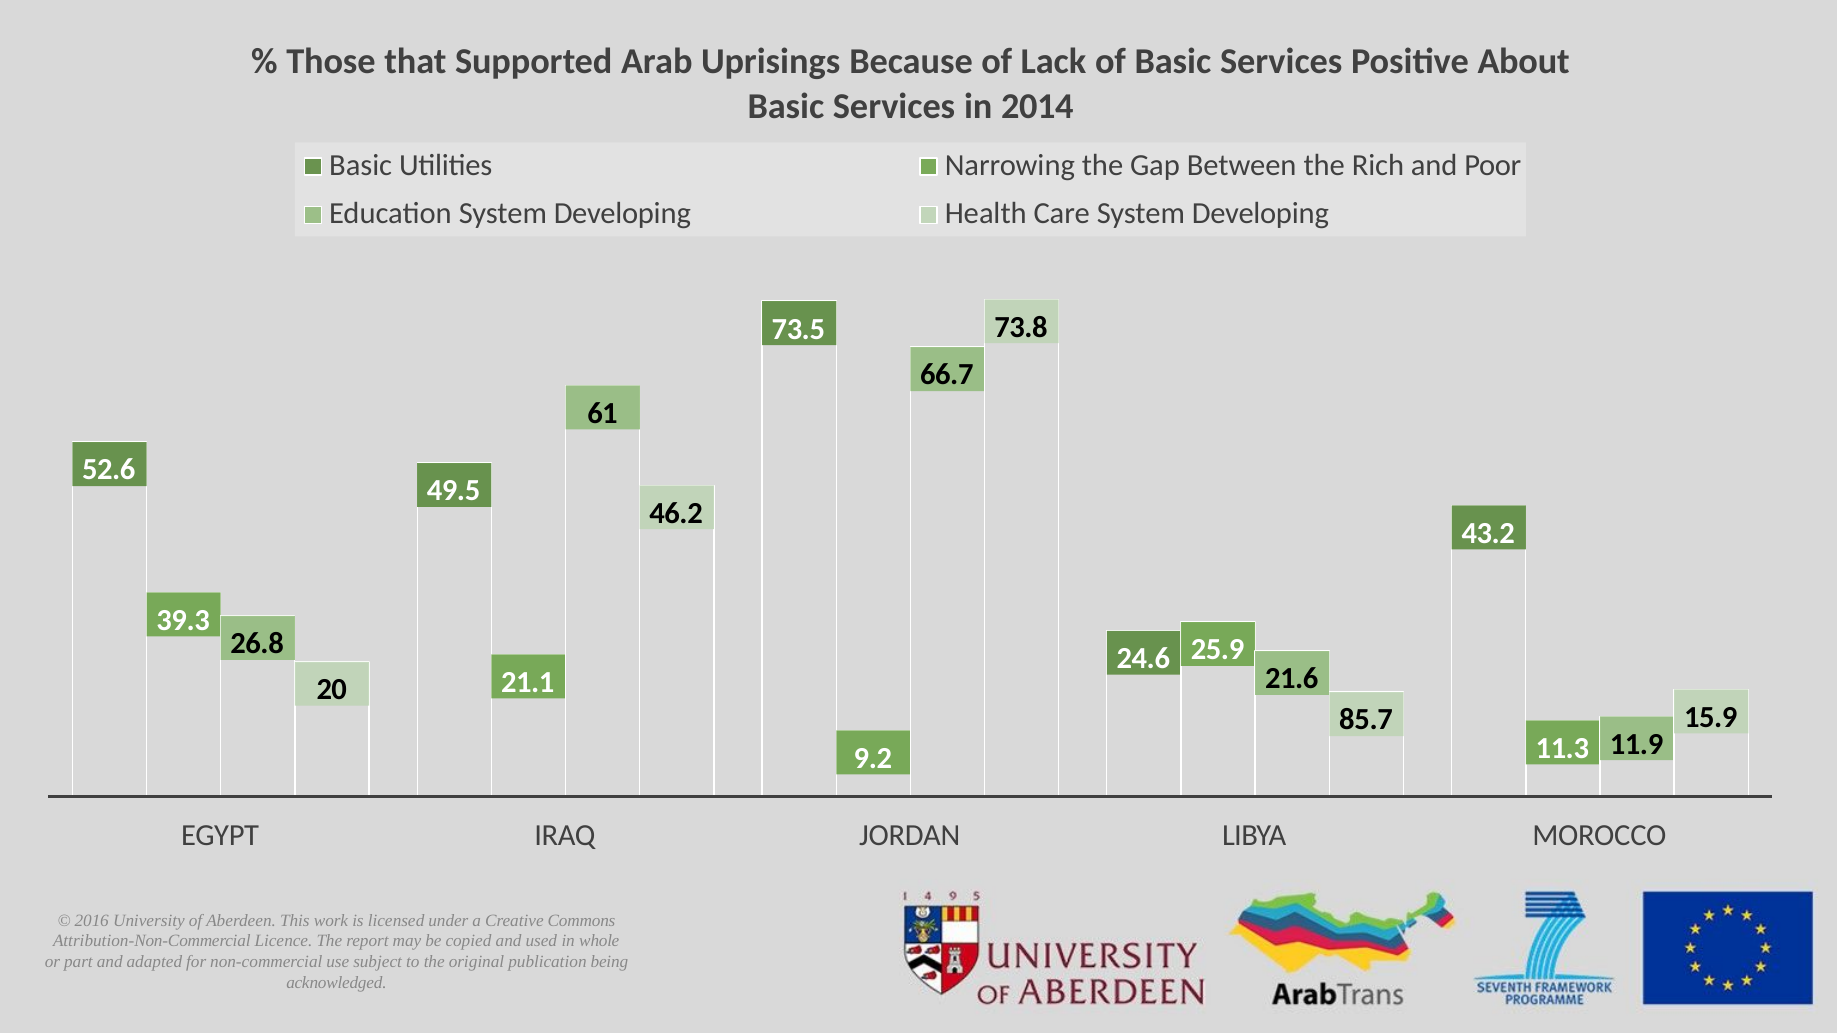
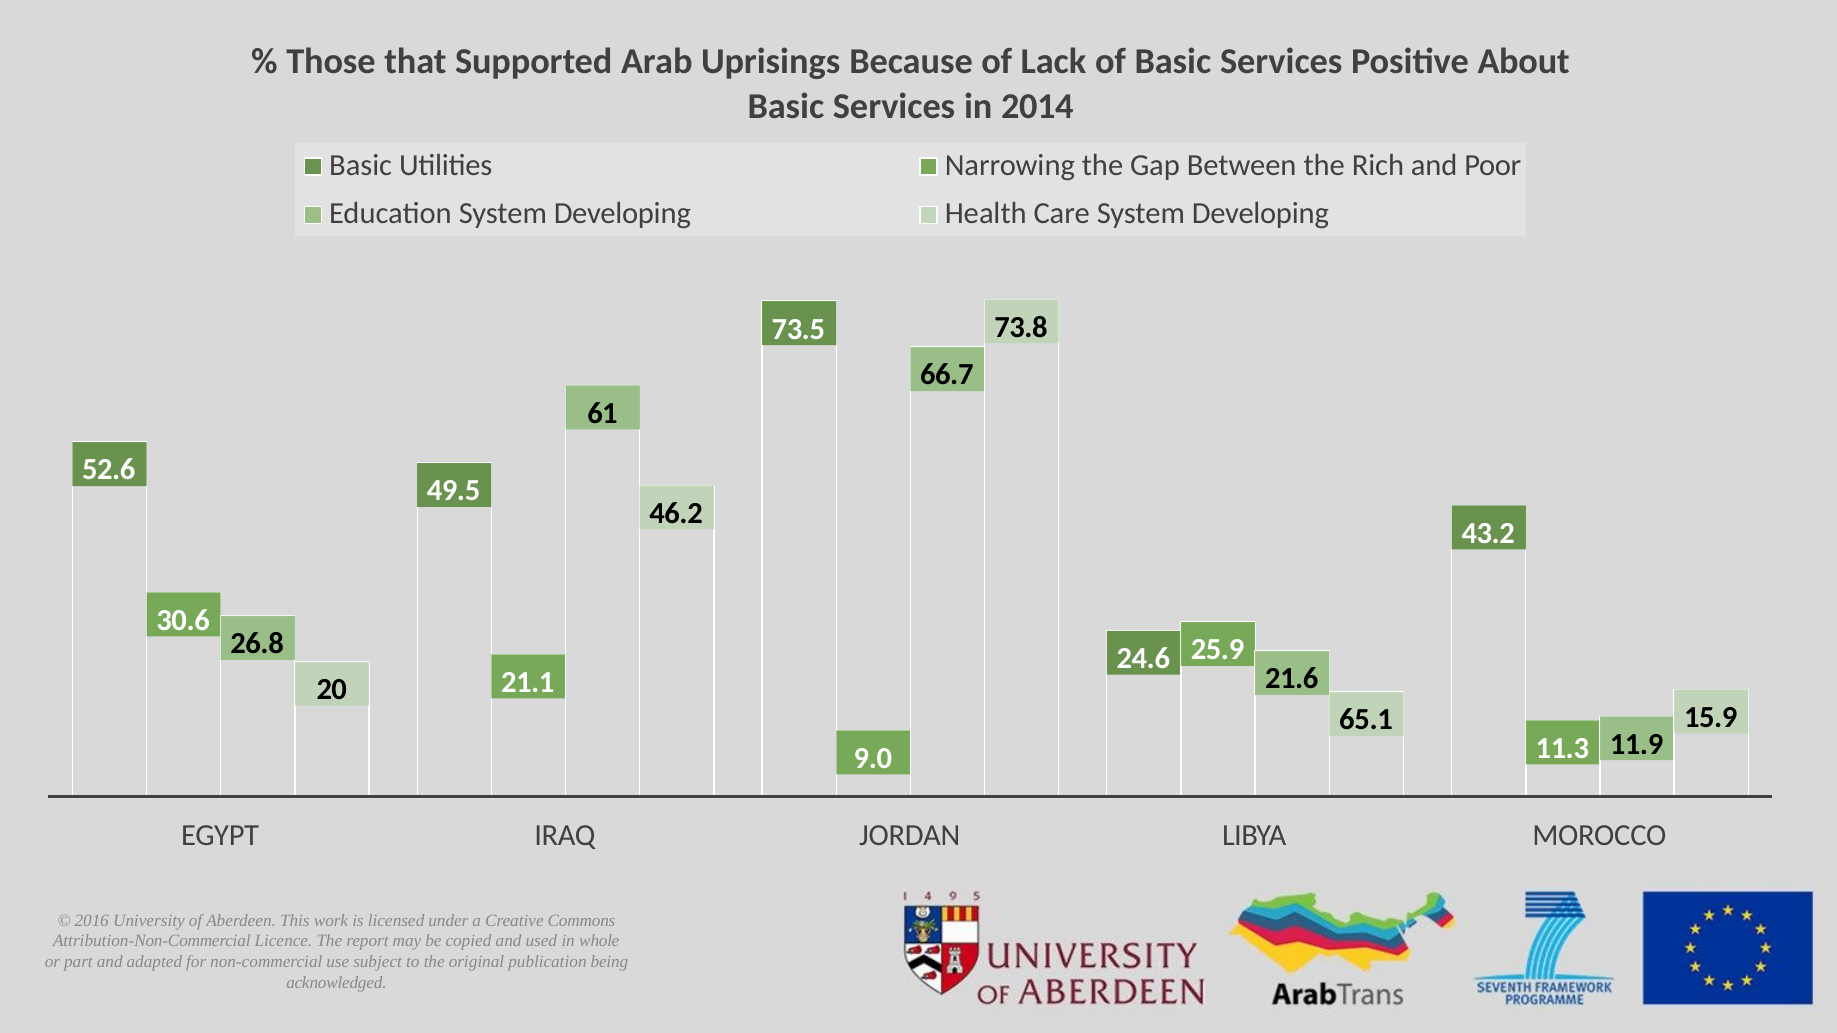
39.3: 39.3 -> 30.6 (183, 620)
85.7: 85.7 -> 65.1 (1366, 720)
9.2: 9.2 -> 9.0 (873, 759)
